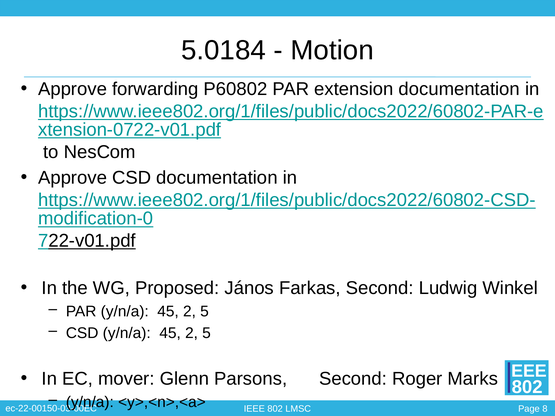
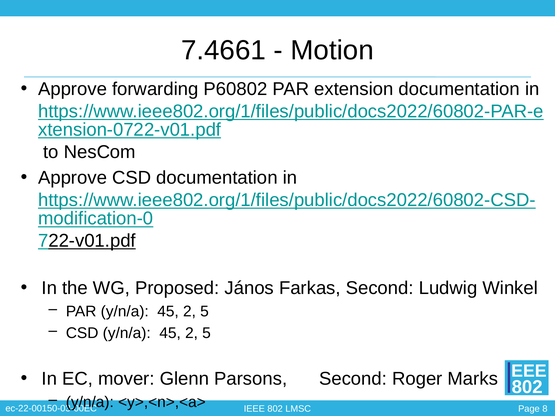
5.0184: 5.0184 -> 7.4661 (224, 51)
